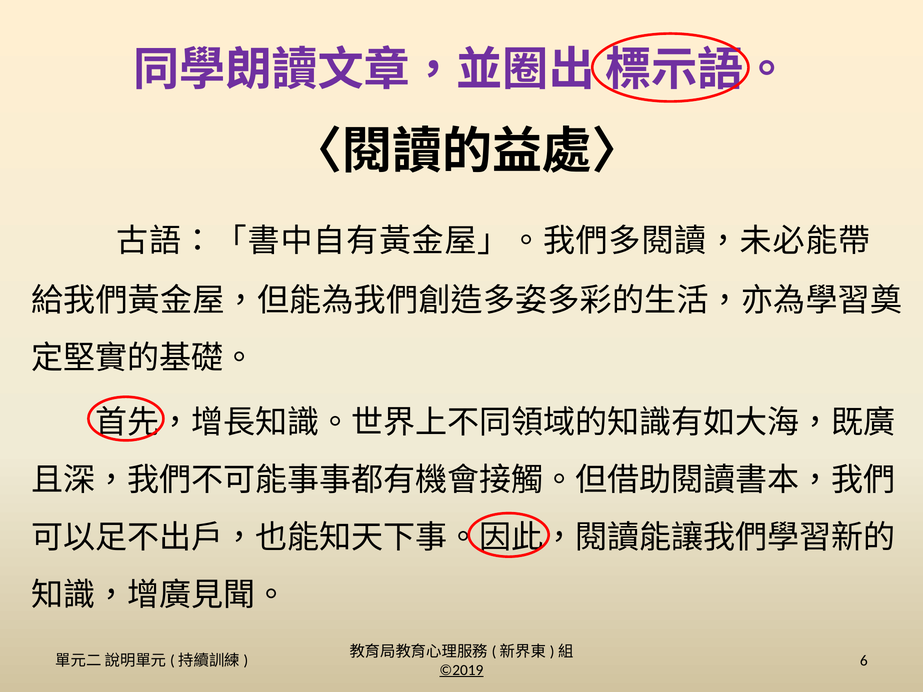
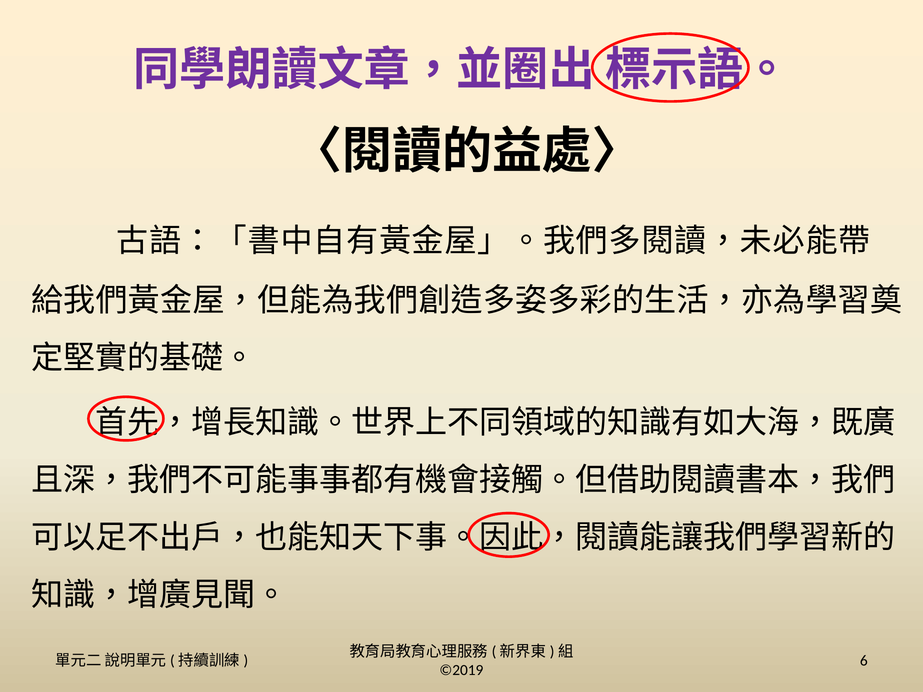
©2019 underline: present -> none (461, 670)
